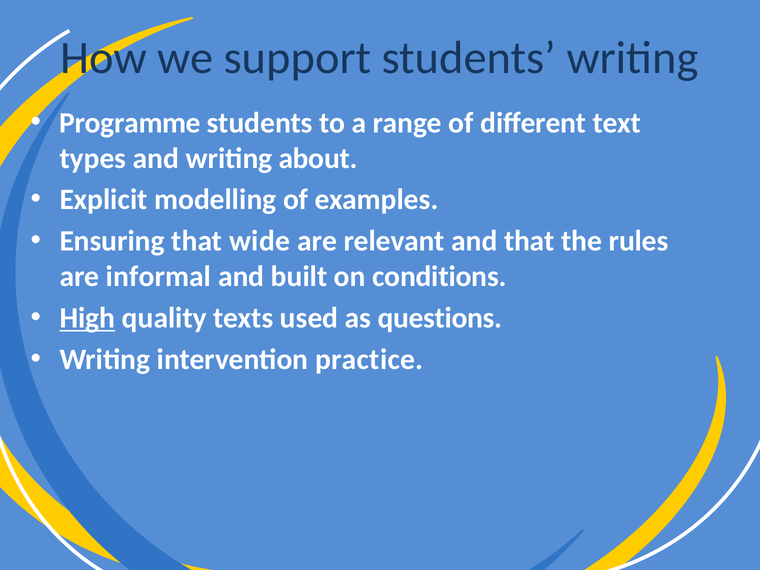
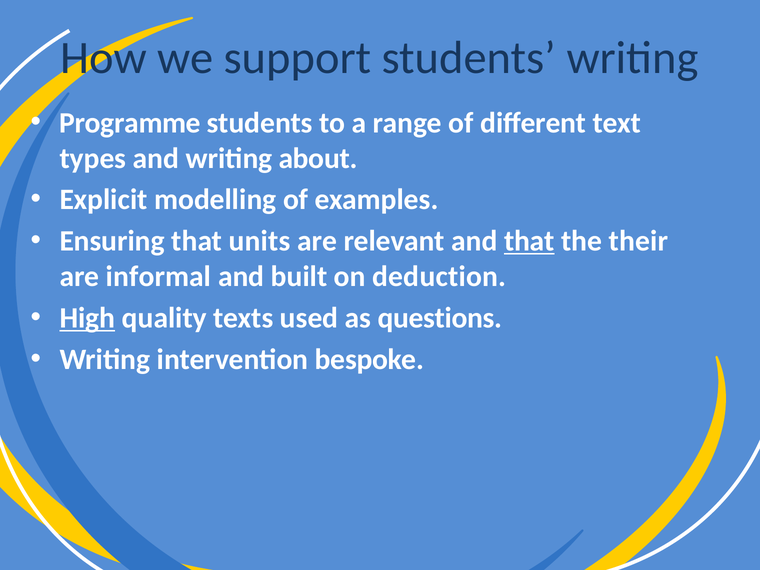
wide: wide -> units (260, 241)
that underline: none -> present (529, 241)
rules: rules -> their (638, 241)
conditions: conditions -> deduction (439, 277)
practice: practice -> bespoke (369, 359)
